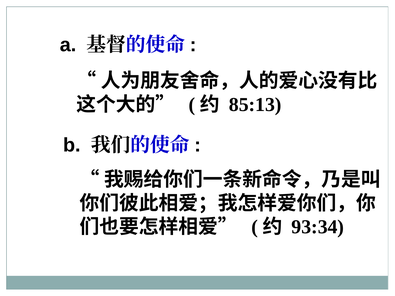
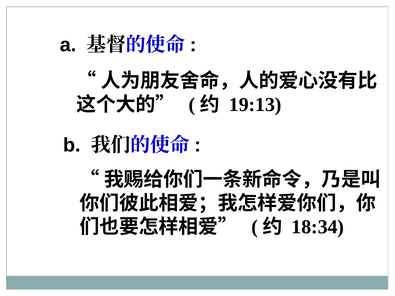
85:13: 85:13 -> 19:13 (255, 105)
93:34: 93:34 -> 18:34 (318, 227)
